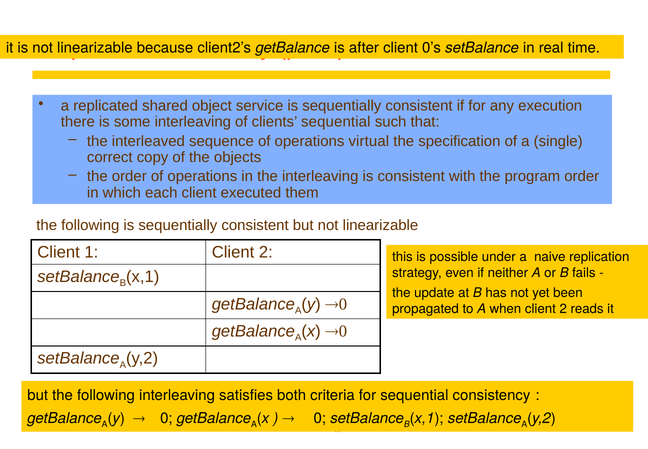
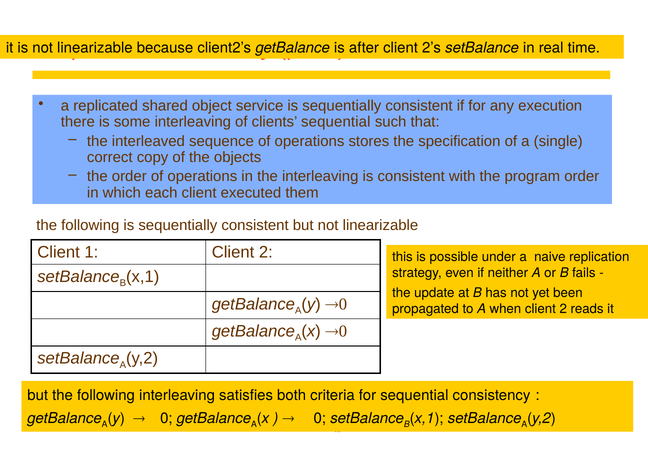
0’s: 0’s -> 2’s (432, 48)
virtual: virtual -> stores (369, 141)
